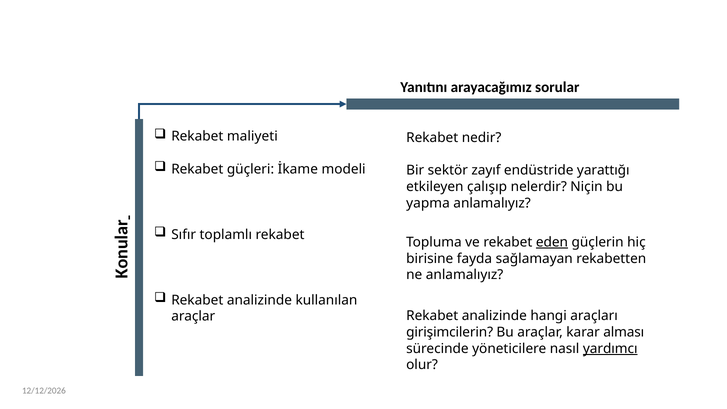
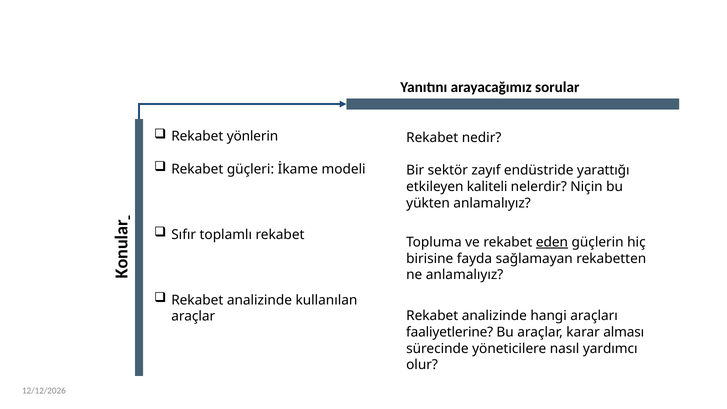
maliyeti: maliyeti -> yönlerin (252, 136)
çalışıp: çalışıp -> kaliteli (487, 187)
yapma: yapma -> yükten (428, 203)
girişimcilerin: girişimcilerin -> faaliyetlerine (450, 332)
yardımcı underline: present -> none (610, 348)
